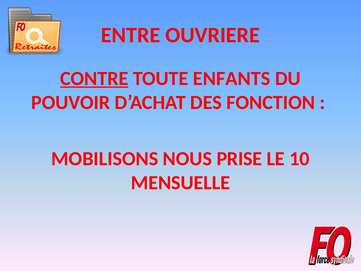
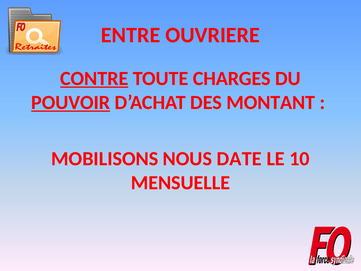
ENFANTS: ENFANTS -> CHARGES (232, 78)
POUVOIR underline: none -> present (71, 102)
FONCTION: FONCTION -> MONTANT (271, 102)
PRISE: PRISE -> DATE (239, 159)
